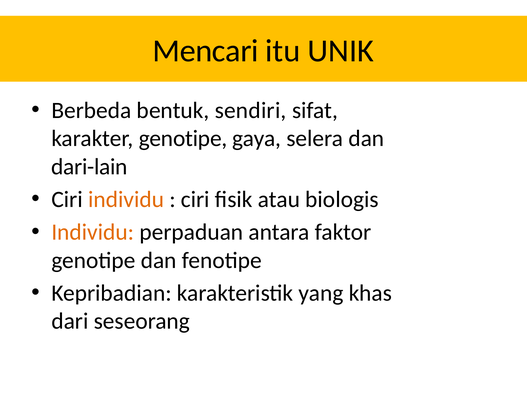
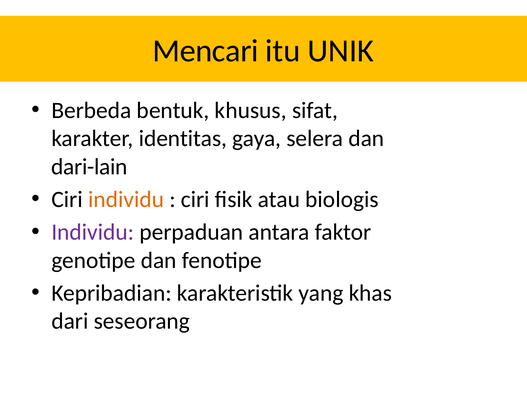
sendiri: sendiri -> khusus (251, 111)
karakter genotipe: genotipe -> identitas (183, 139)
Individu colour: orange -> purple (93, 232)
